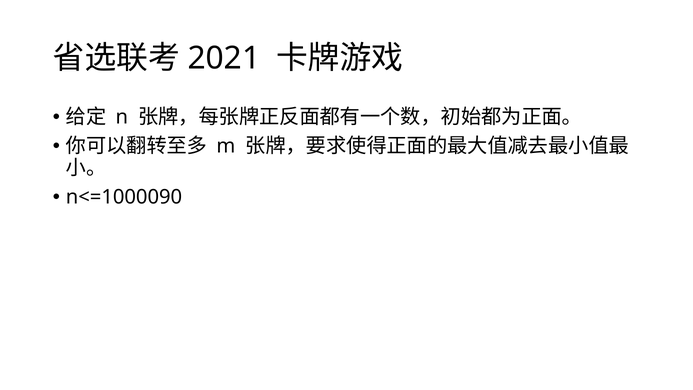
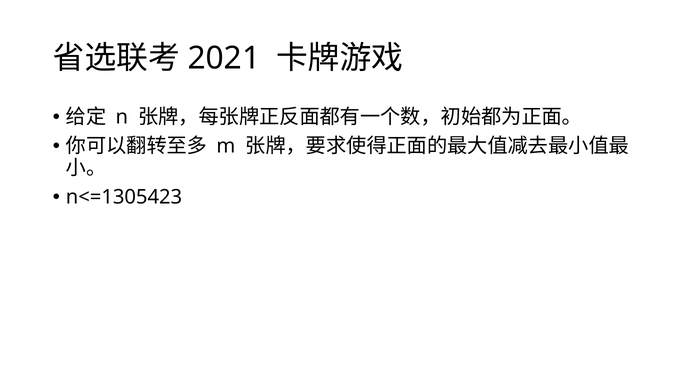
n<=1000090: n<=1000090 -> n<=1305423 (124, 197)
